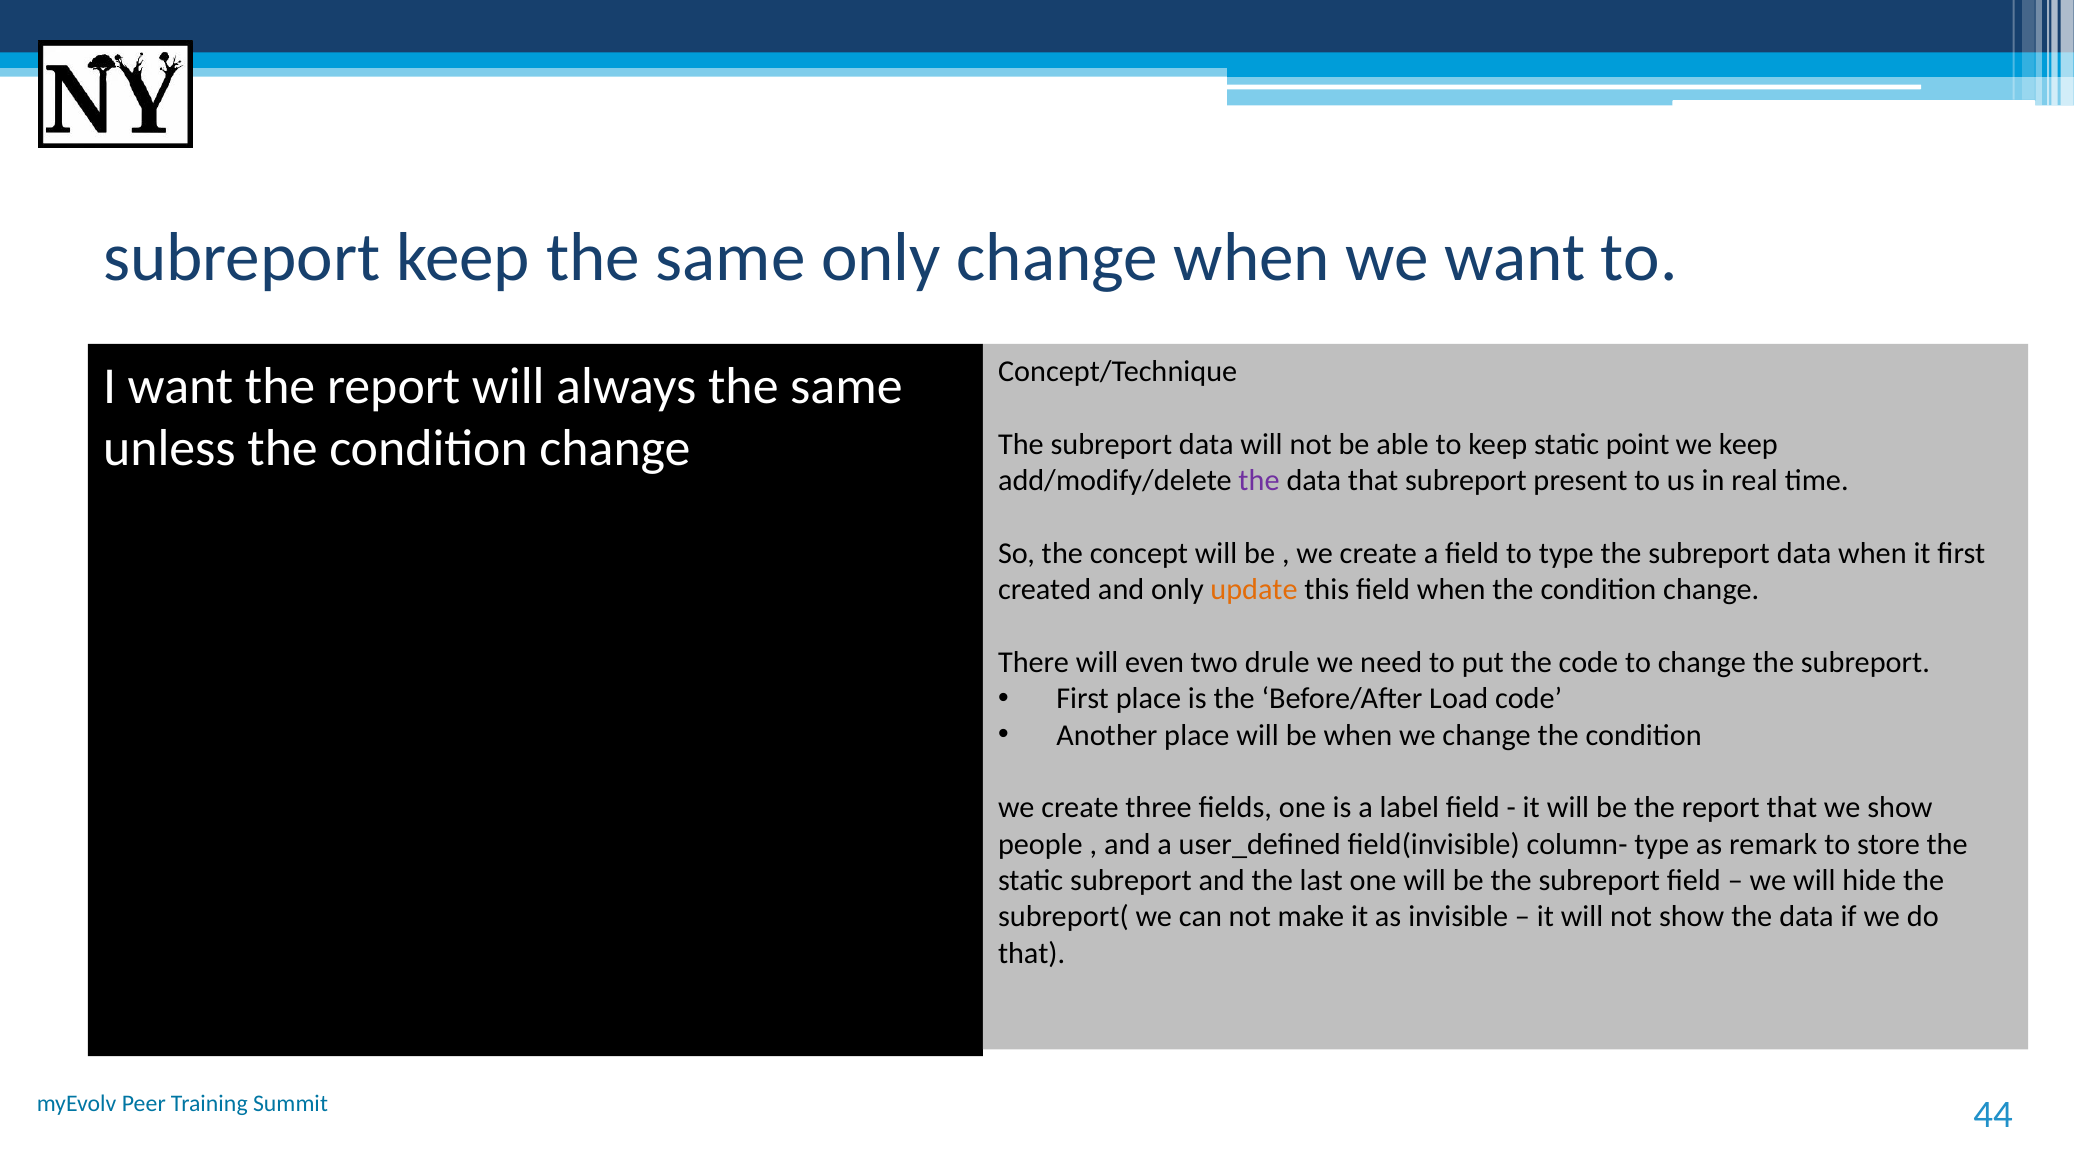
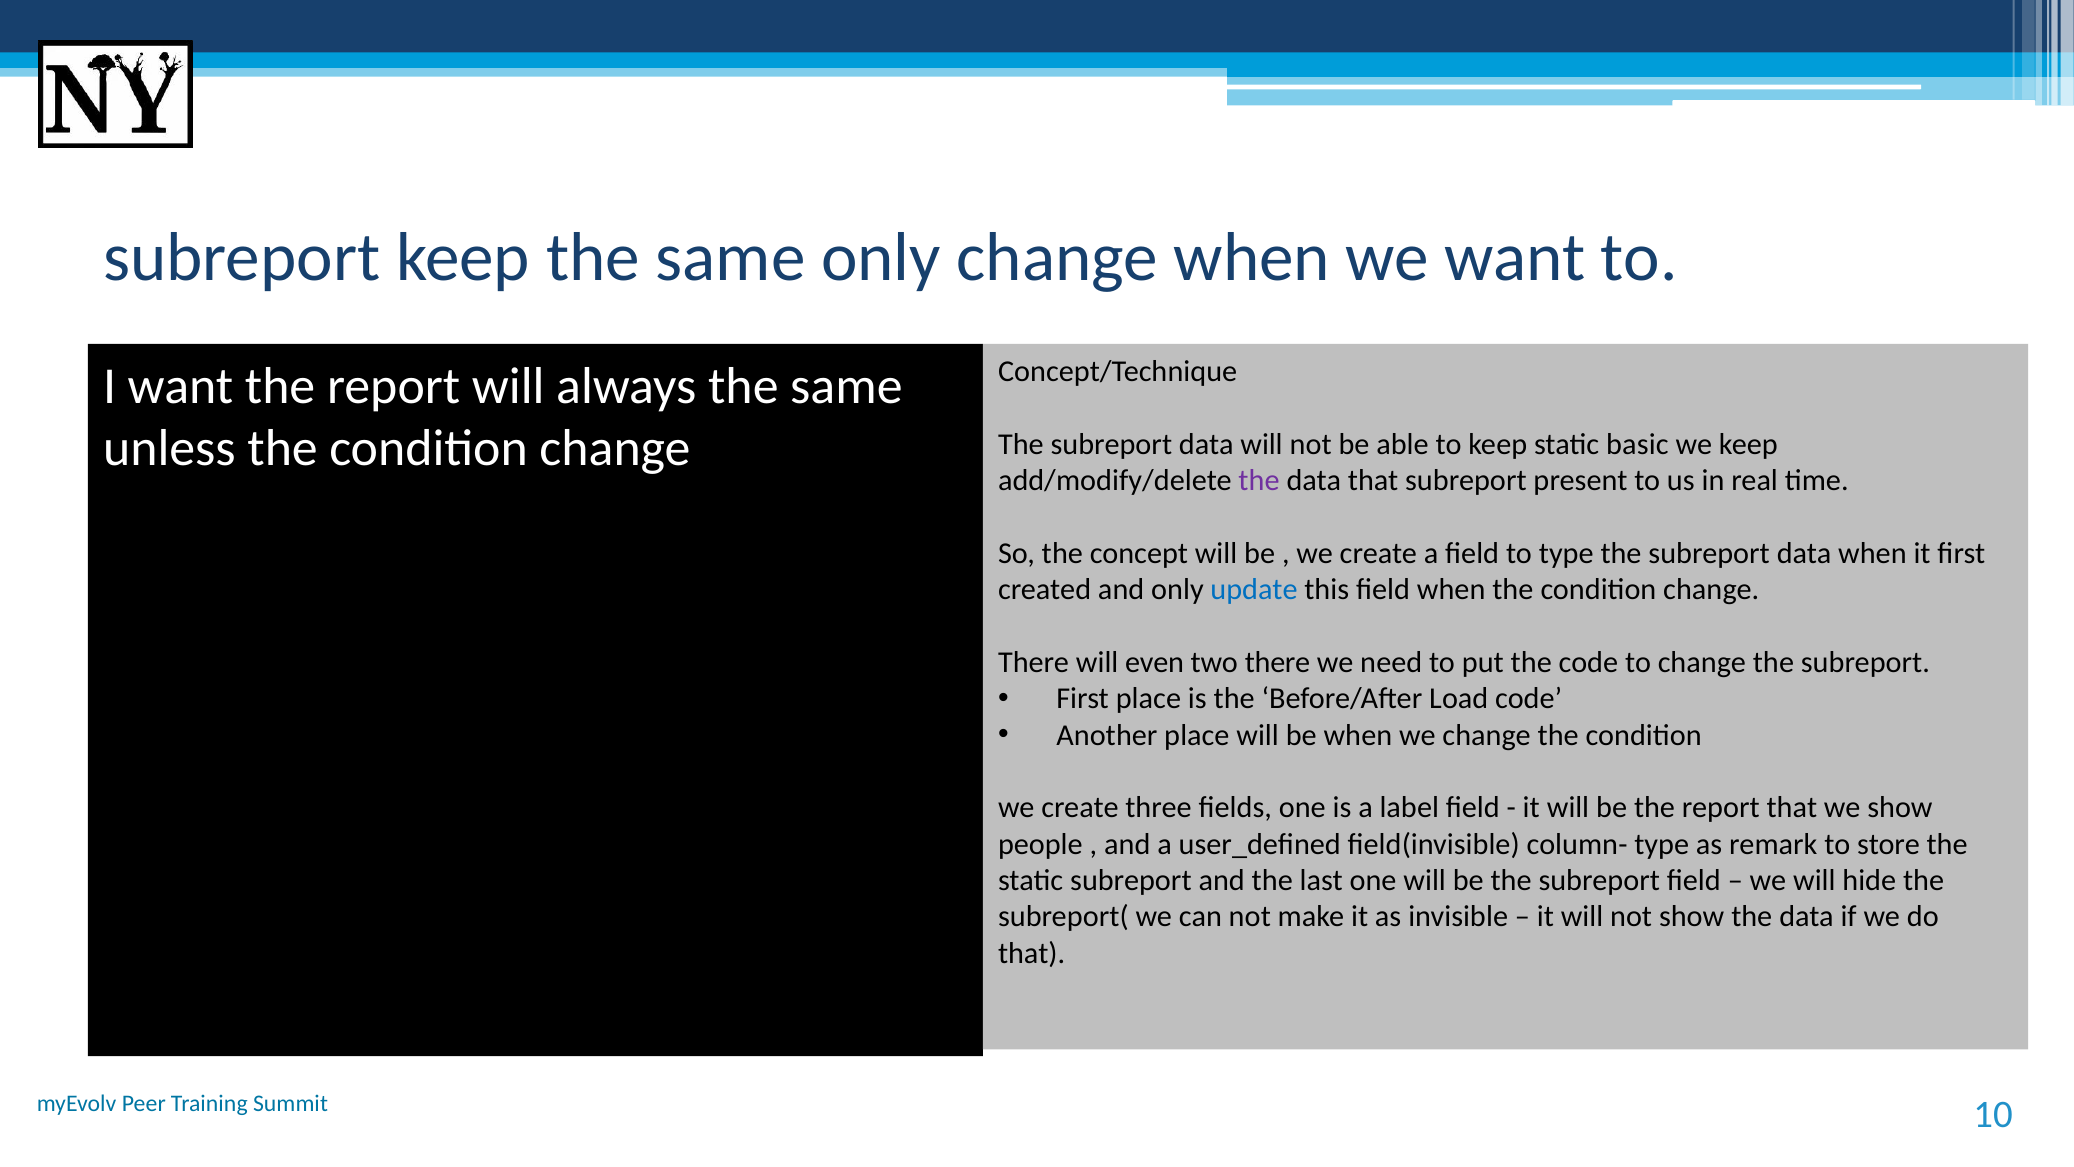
point: point -> basic (1637, 444)
update colour: orange -> blue (1254, 590)
two drule: drule -> there (1278, 662)
44: 44 -> 10 (1993, 1115)
